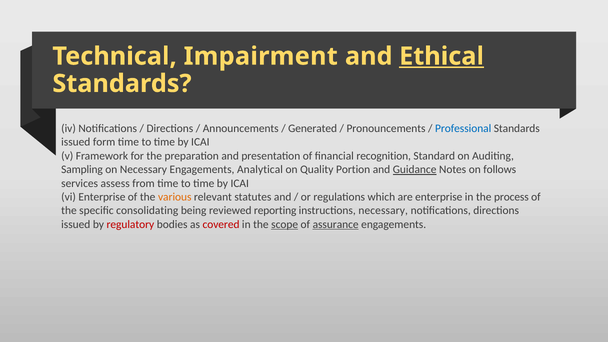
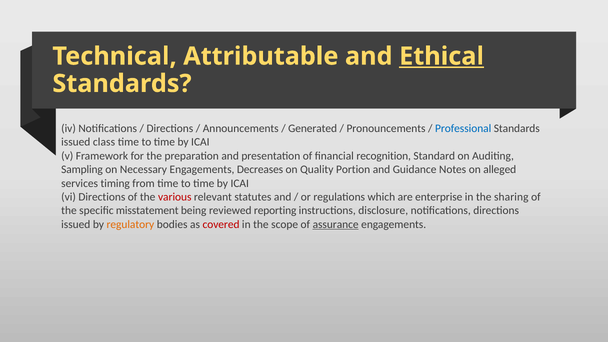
Impairment: Impairment -> Attributable (261, 56)
form: form -> class (104, 142)
Analytical: Analytical -> Decreases (260, 170)
Guidance underline: present -> none (415, 170)
follows: follows -> alleged (500, 170)
assess: assess -> timing (115, 183)
vi Enterprise: Enterprise -> Directions (102, 197)
various colour: orange -> red (175, 197)
process: process -> sharing (511, 197)
consolidating: consolidating -> misstatement (147, 211)
instructions necessary: necessary -> disclosure (383, 211)
regulatory colour: red -> orange (130, 224)
scope underline: present -> none (285, 224)
